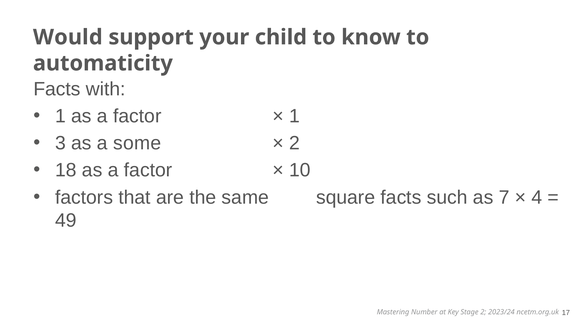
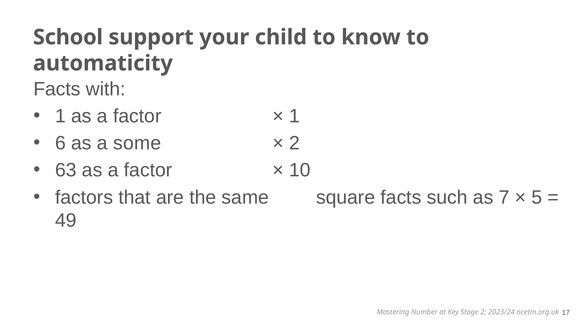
Would: Would -> School (68, 37)
3: 3 -> 6 (60, 143)
18: 18 -> 63 (66, 170)
4: 4 -> 5 (537, 197)
